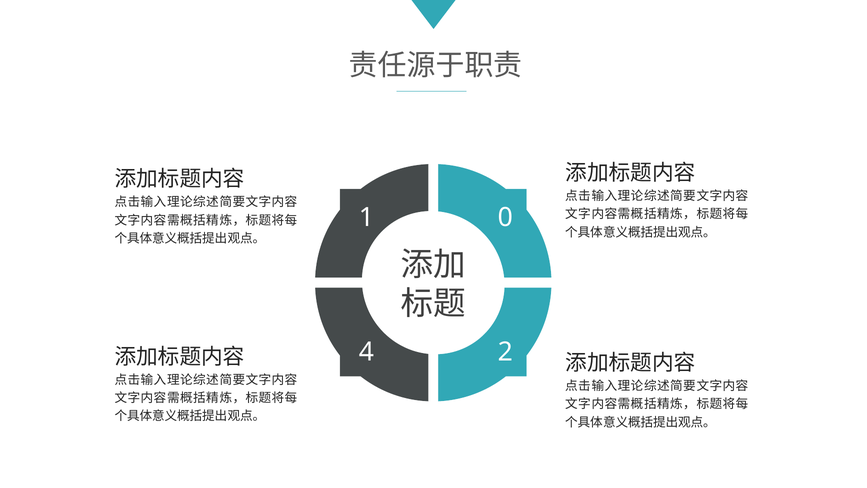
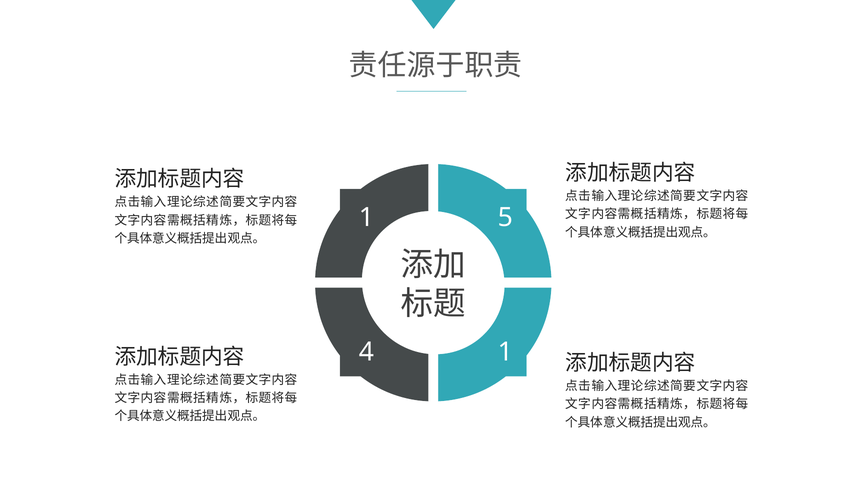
0: 0 -> 5 (505, 217)
4 2: 2 -> 1 (505, 352)
